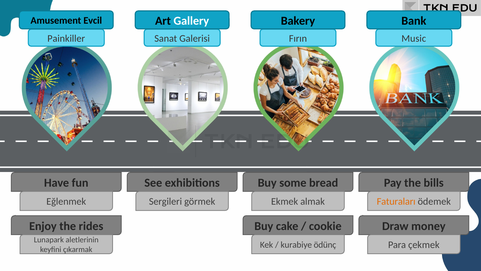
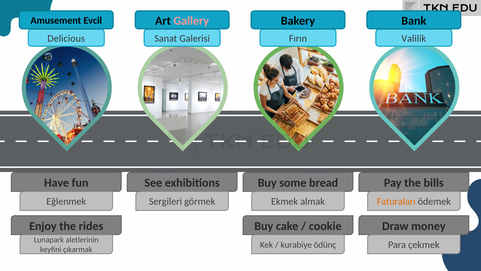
Gallery colour: white -> pink (191, 21)
Painkiller: Painkiller -> Delicious (66, 38)
Music: Music -> Valilik (414, 38)
